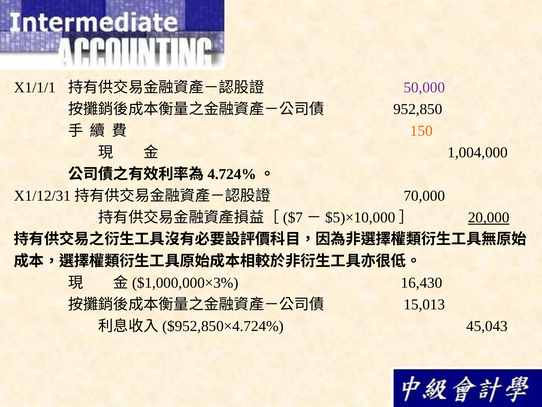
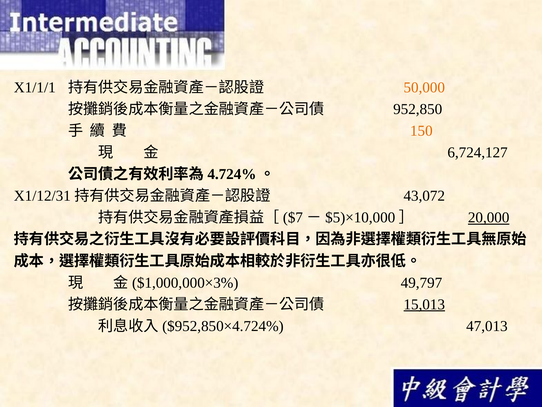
50,000 colour: purple -> orange (424, 87)
1,004,000: 1,004,000 -> 6,724,127 (478, 152)
70,000: 70,000 -> 43,072 (424, 196)
16,430: 16,430 -> 49,797 (421, 282)
15,013 underline: none -> present (424, 304)
45,043: 45,043 -> 47,013 (487, 326)
